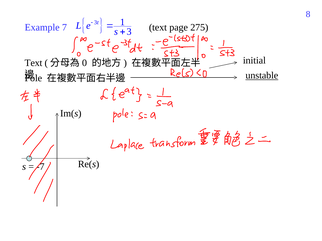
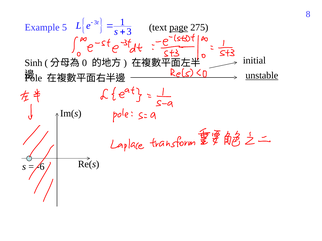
7: 7 -> 5 (65, 28)
page underline: none -> present (179, 28)
Text: Text -> Sinh (33, 63)
-7: -7 -> -6 (40, 167)
